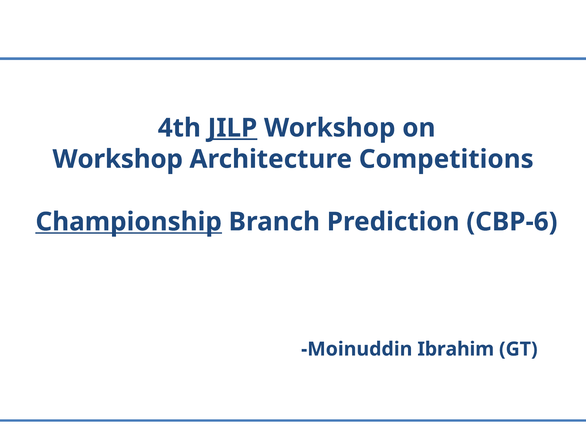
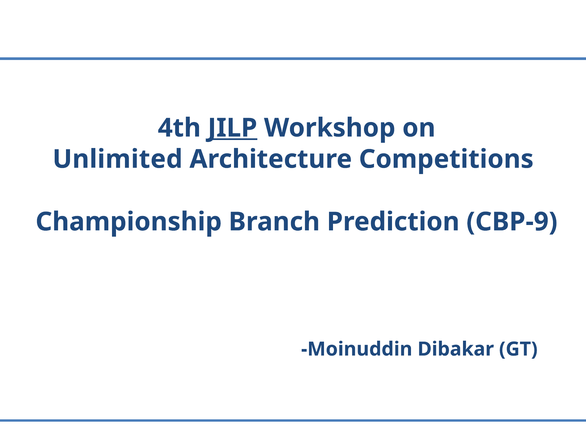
Workshop: Workshop -> Unlimited (118, 159)
Championship underline: present -> none (129, 222)
CBP-6: CBP-6 -> CBP-9 (512, 222)
Ibrahim: Ibrahim -> Dibakar (456, 349)
